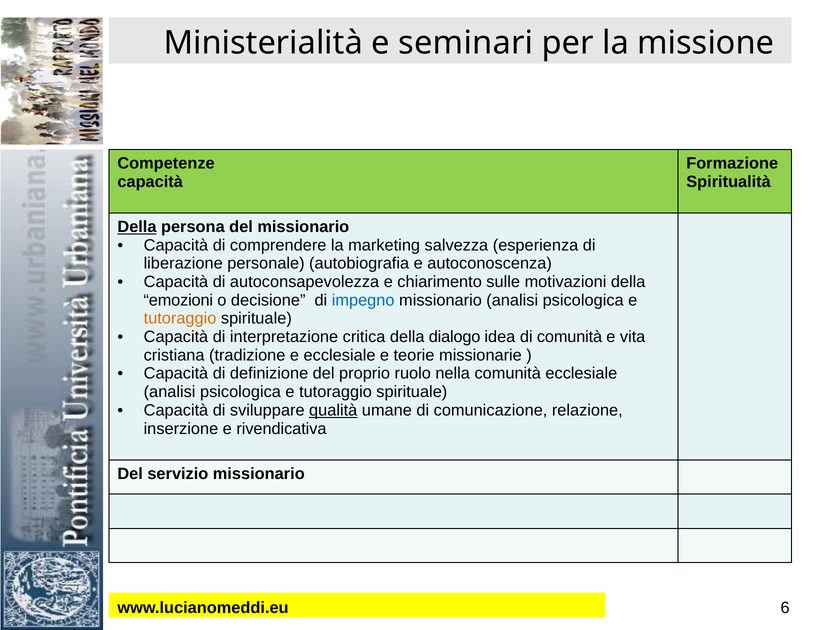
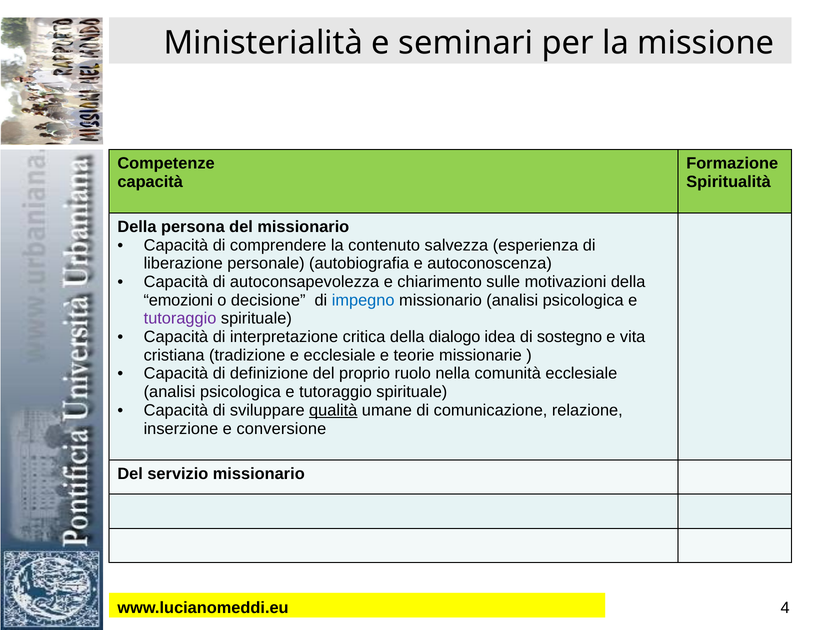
Della underline: present -> none (137, 227)
marketing: marketing -> contenuto (384, 245)
tutoraggio colour: orange -> purple (180, 319)
di comunità: comunità -> sostegno (570, 337)
rivendicativa: rivendicativa -> conversione (281, 429)
6: 6 -> 4 (785, 608)
